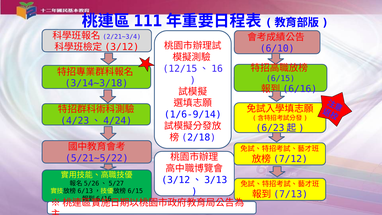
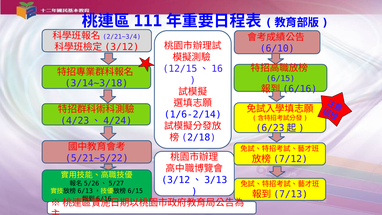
1/6-9/14: 1/6-9/14 -> 1/6-2/14 (193, 114)
